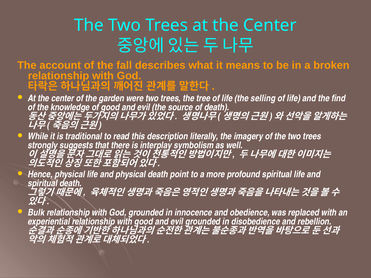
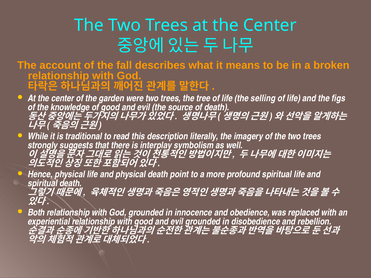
find: find -> figs (338, 98)
Bulk: Bulk -> Both (36, 213)
